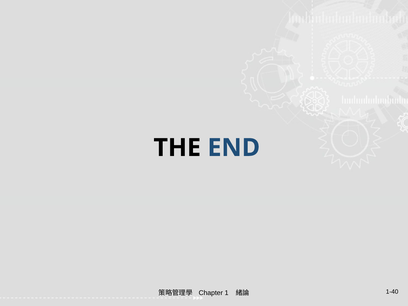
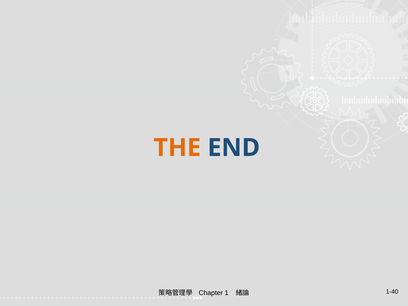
THE colour: black -> orange (177, 148)
